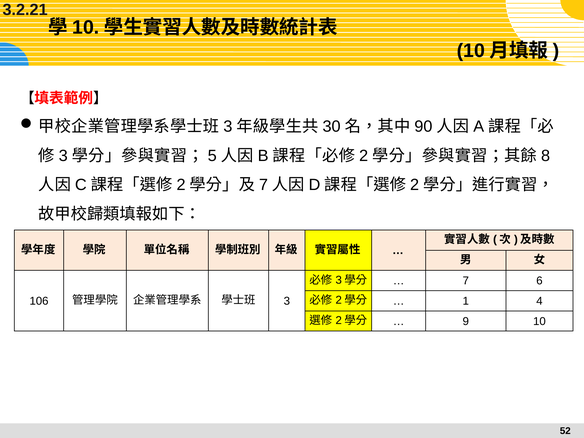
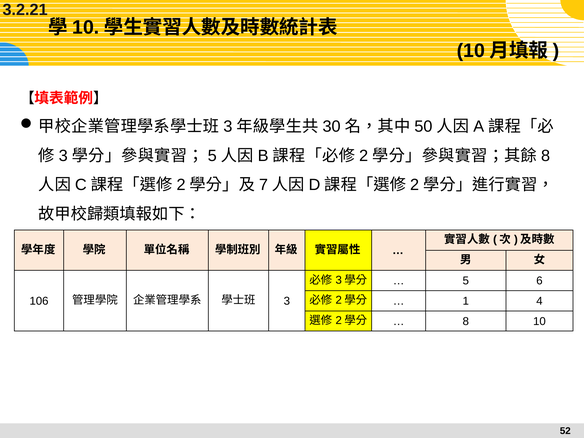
90: 90 -> 50 (423, 127)
7: 7 -> 5 (466, 281)
9: 9 -> 8 (466, 321)
